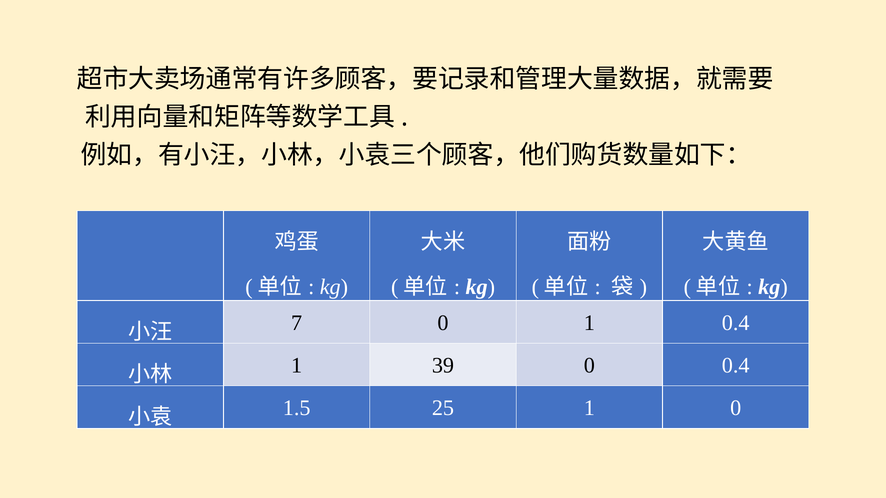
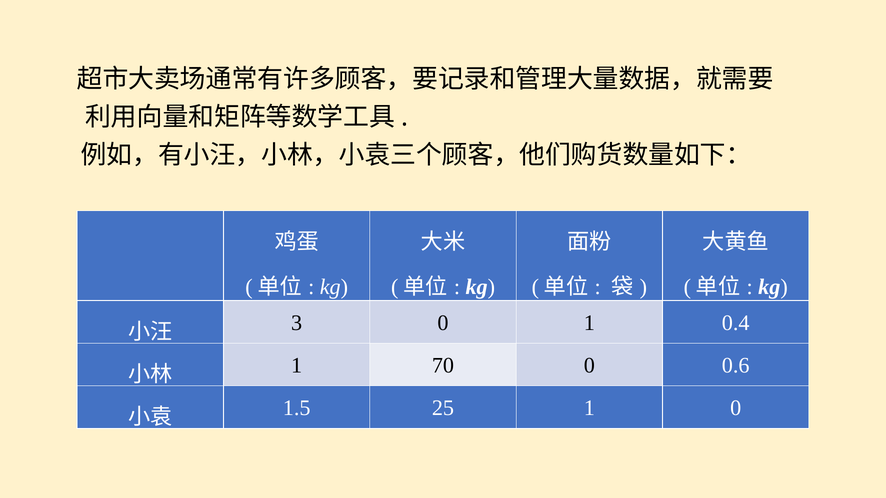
7: 7 -> 3 (297, 323)
39: 39 -> 70 (443, 366)
0 0.4: 0.4 -> 0.6 (736, 366)
